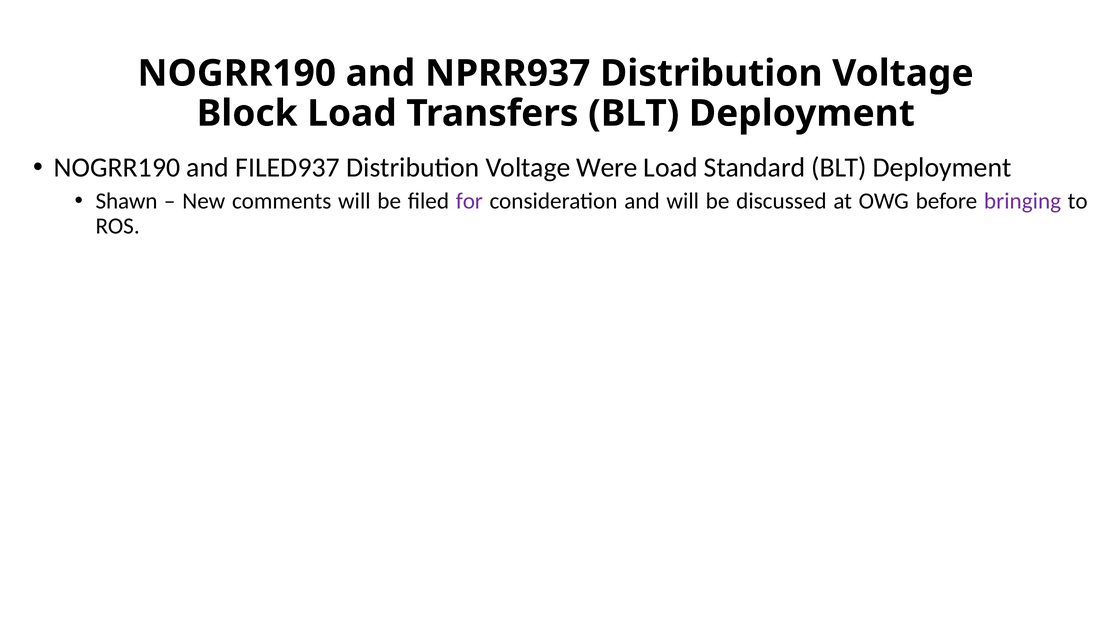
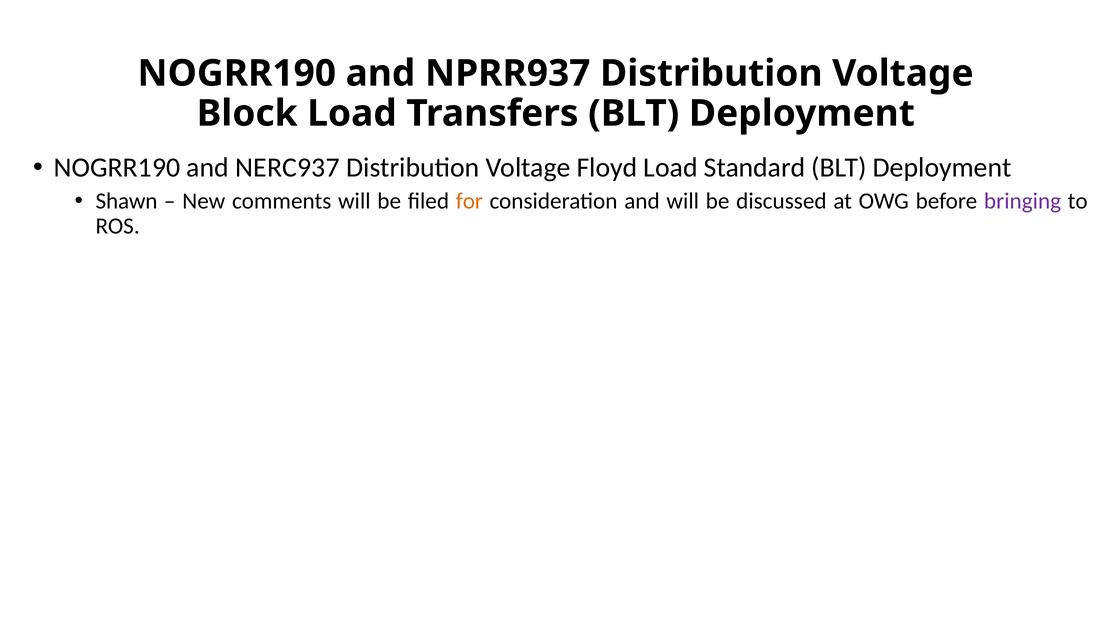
FILED937: FILED937 -> NERC937 (288, 168)
Were: Were -> Floyd (607, 168)
for colour: purple -> orange (469, 201)
